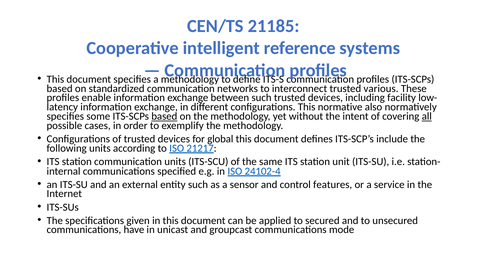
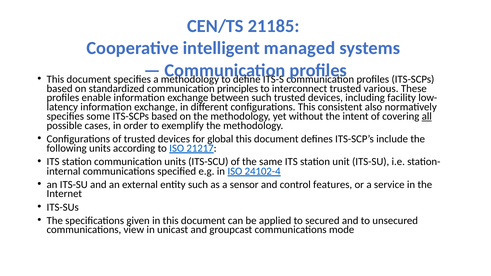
reference: reference -> managed (300, 48)
networks: networks -> principles (238, 89)
normative: normative -> consistent (340, 107)
based underline: present -> none (164, 116)
have: have -> view (134, 230)
